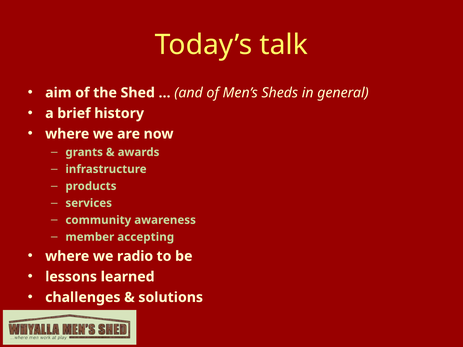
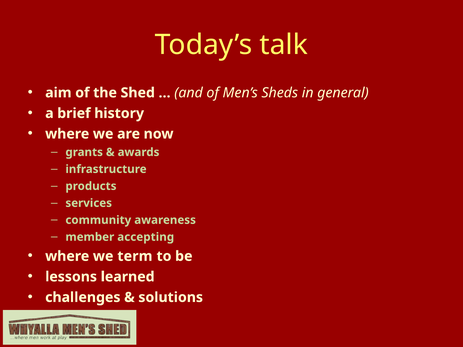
radio: radio -> term (135, 256)
